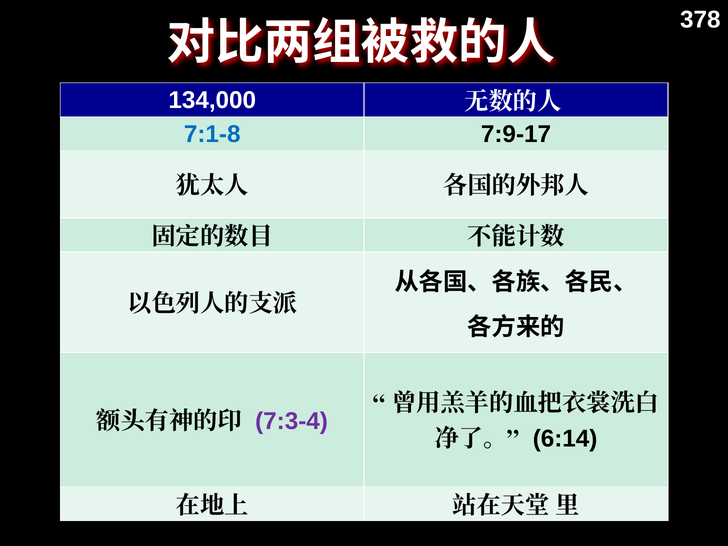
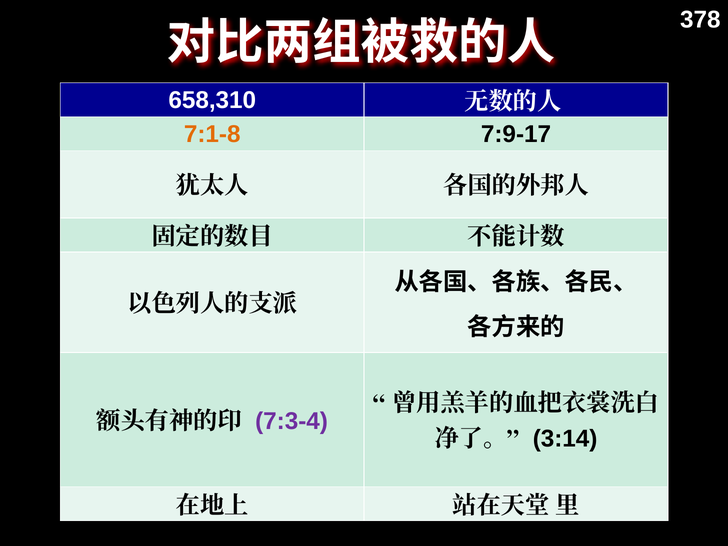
134,000: 134,000 -> 658,310 (212, 100)
7:1-8 colour: blue -> orange (212, 134)
6:14: 6:14 -> 3:14 (565, 439)
